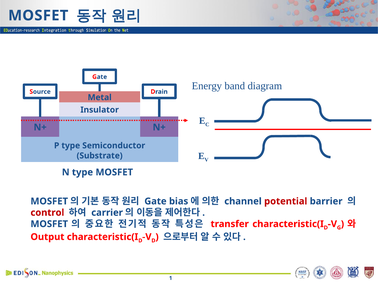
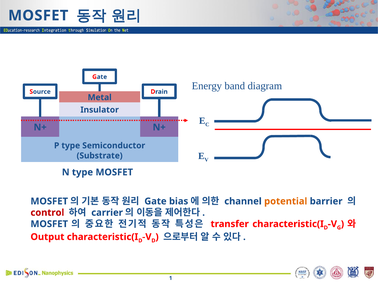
potential colour: red -> orange (286, 201)
